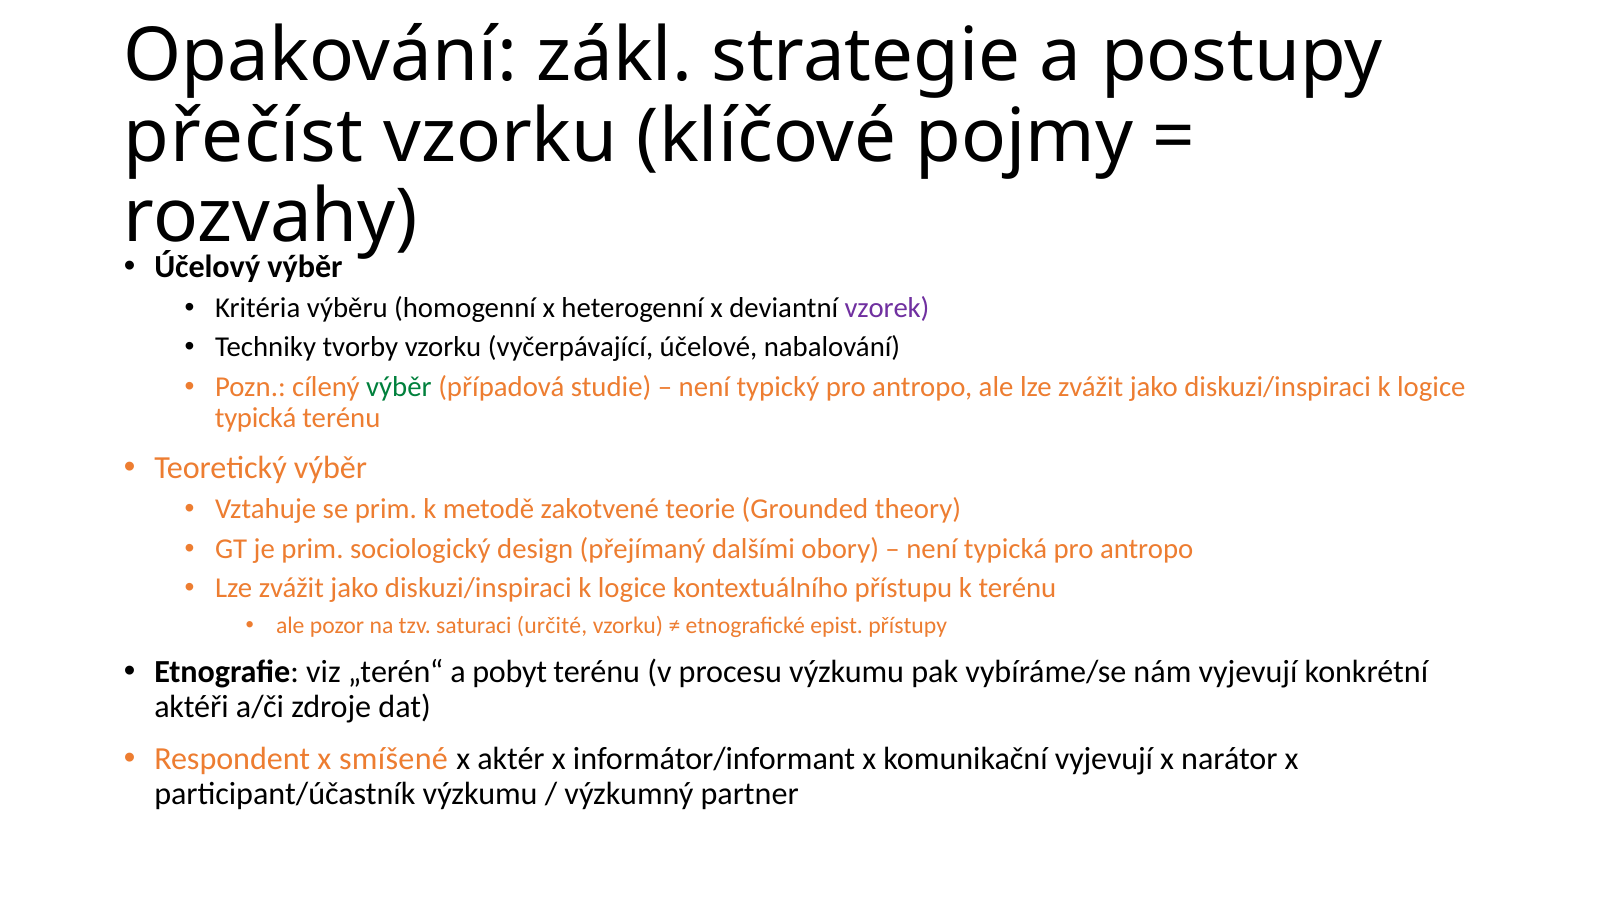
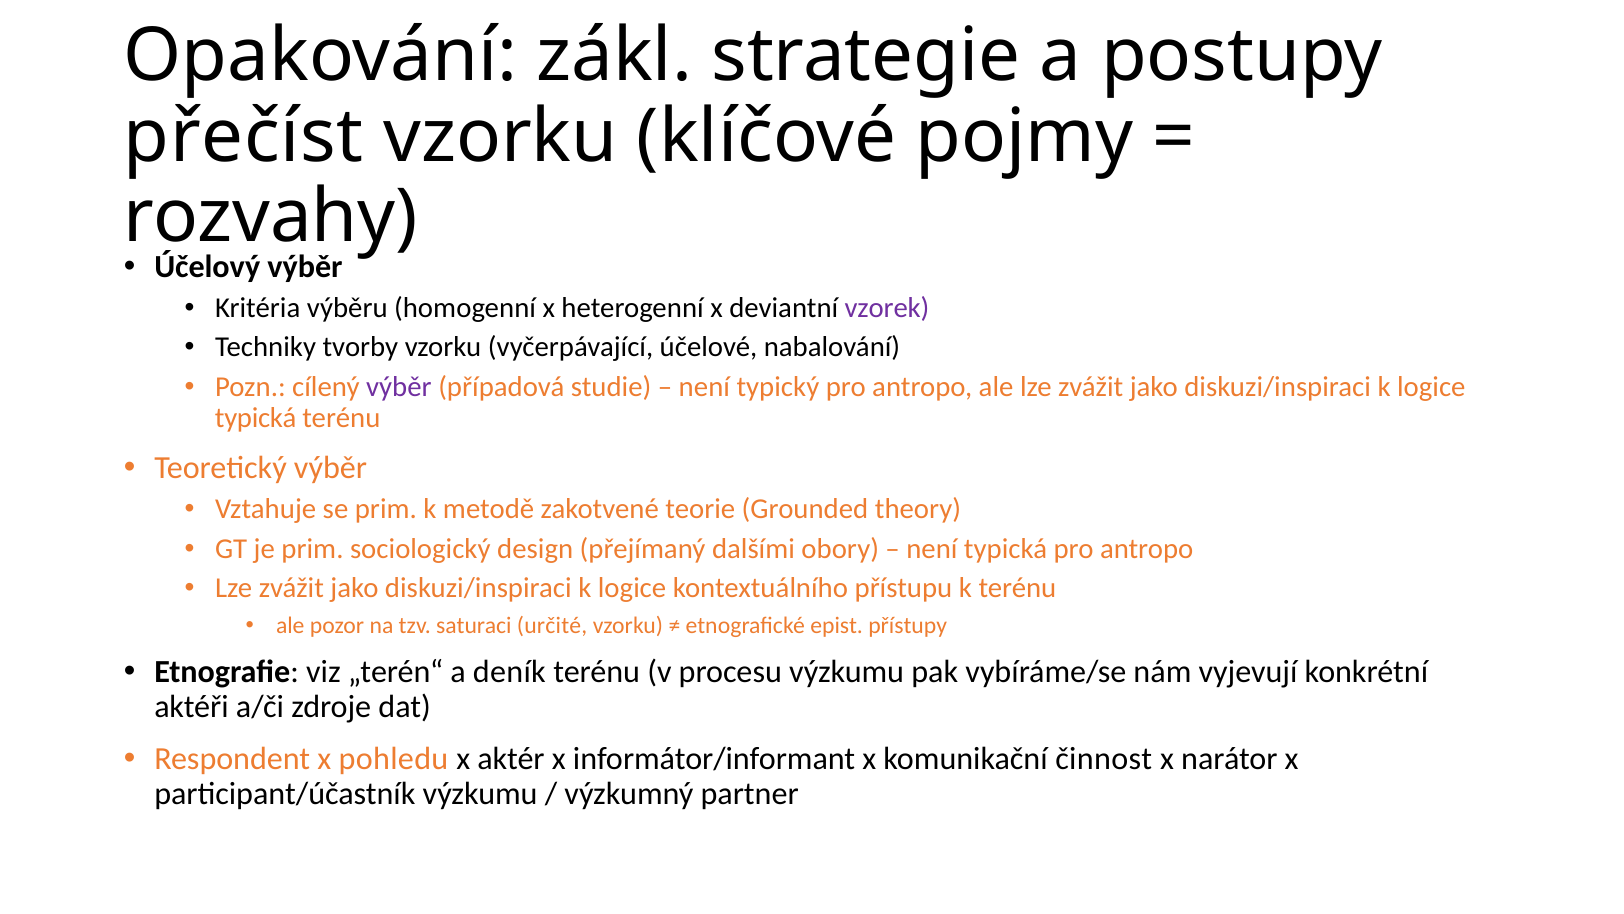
výběr colour: green -> purple (399, 387)
pobyt: pobyt -> deník (509, 672)
smíšené: smíšené -> pohledu (393, 758)
komunikační vyjevují: vyjevují -> činnost (1104, 758)
